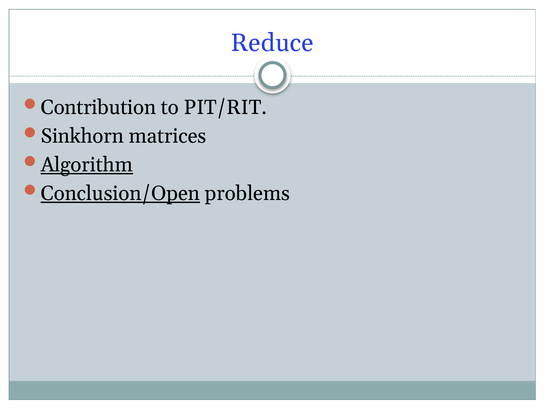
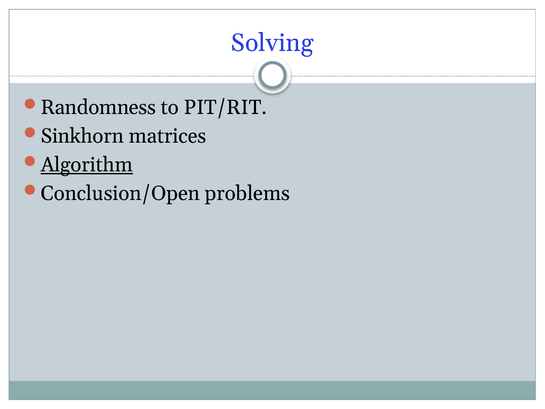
Reduce: Reduce -> Solving (272, 43)
Contribution: Contribution -> Randomness (98, 107)
Conclusion/Open underline: present -> none (120, 193)
